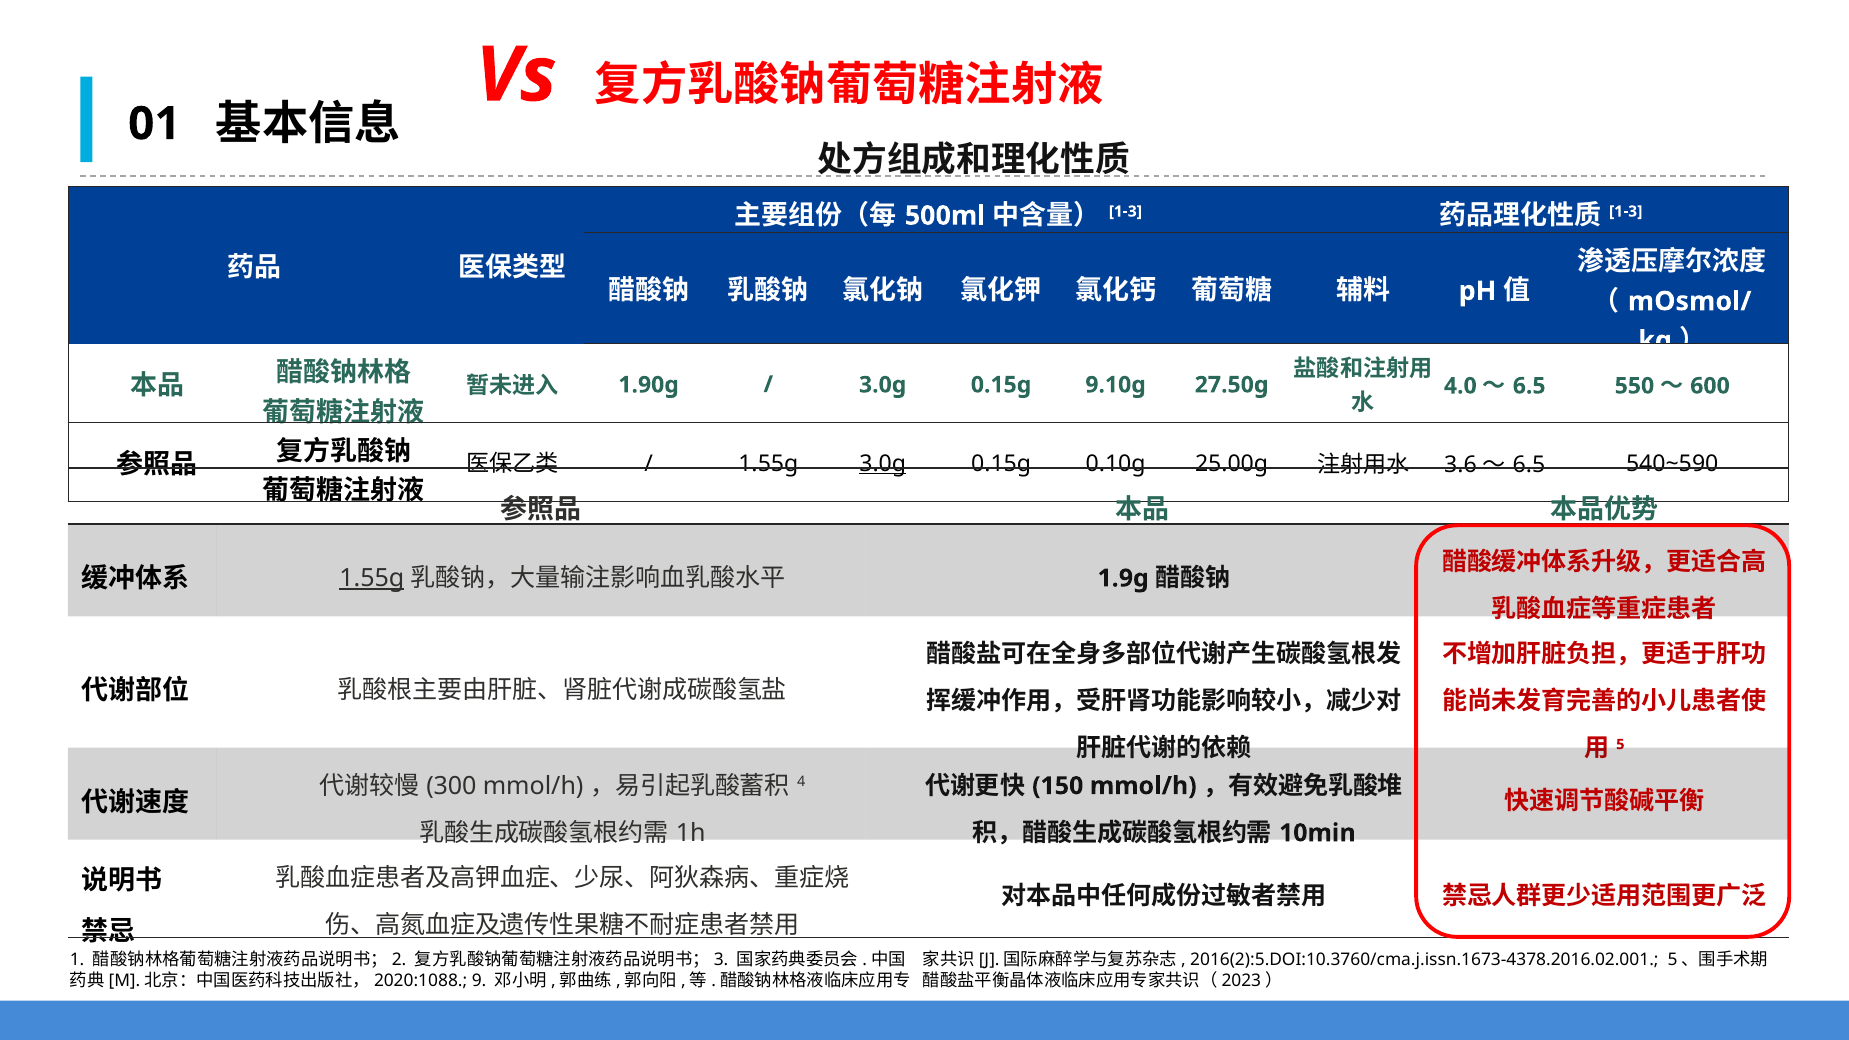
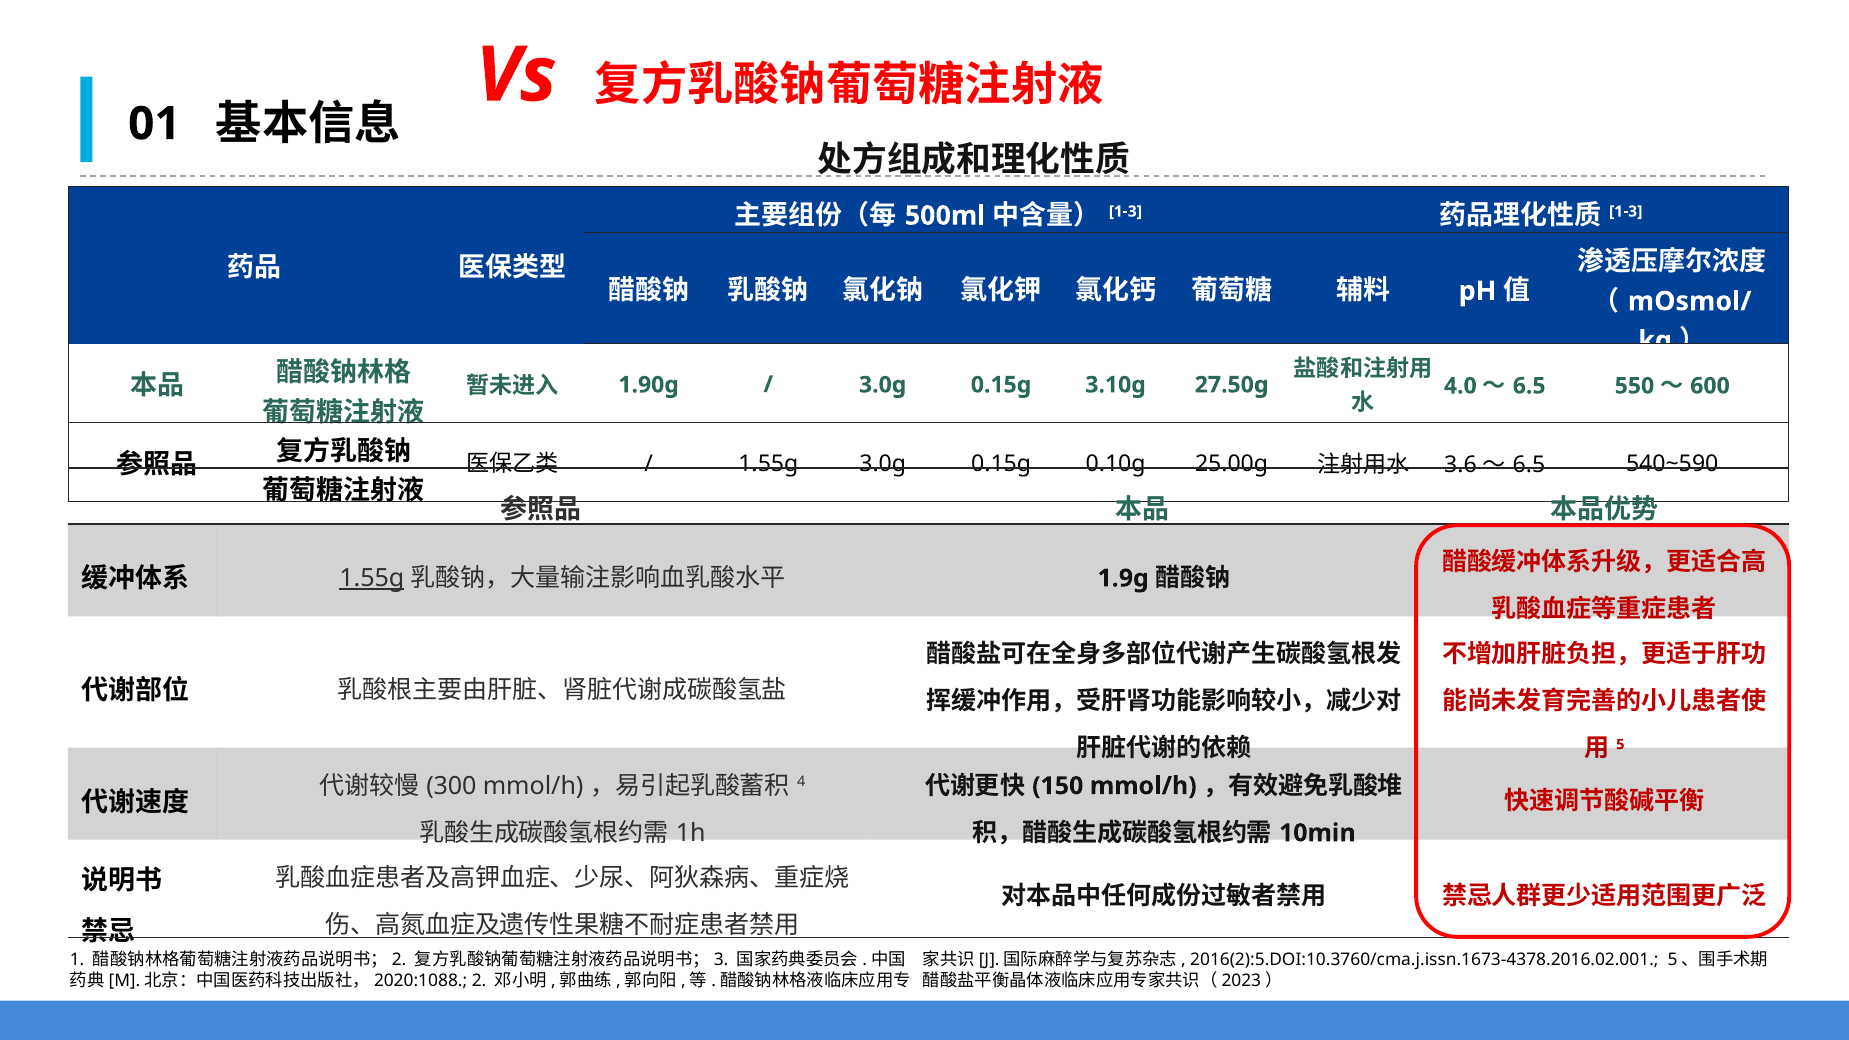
9.10g: 9.10g -> 3.10g (1116, 385)
3.0g underline: present -> none (883, 464)
9: 9 -> 2 (479, 980)
